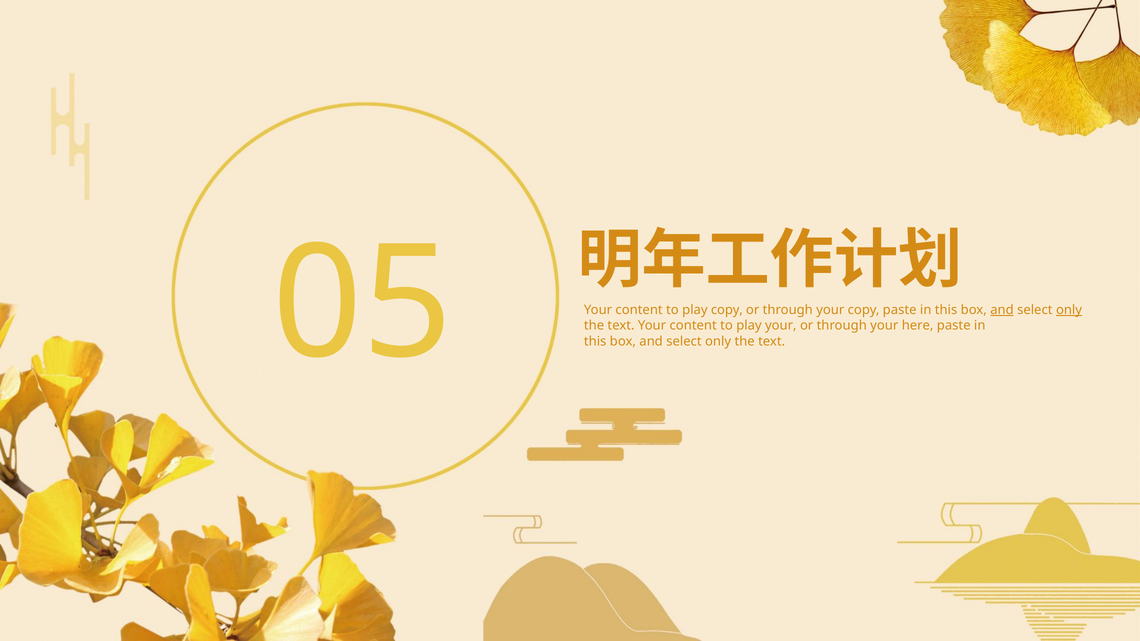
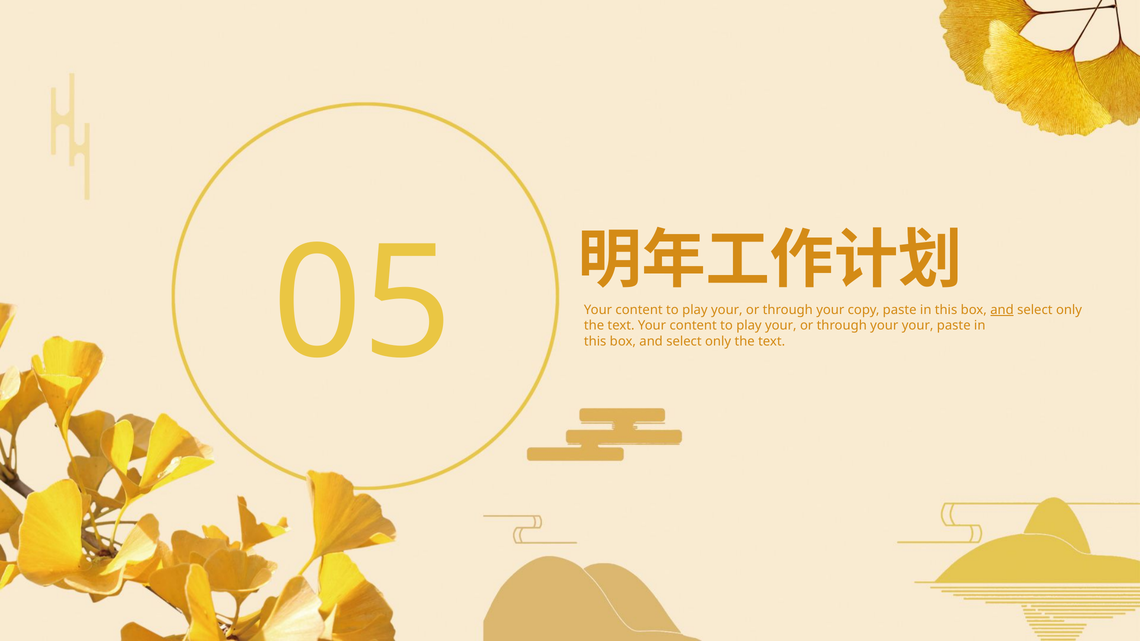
copy: copy -> your (727, 310)
only underline: present -> none (1069, 310)
your here: here -> your (918, 326)
